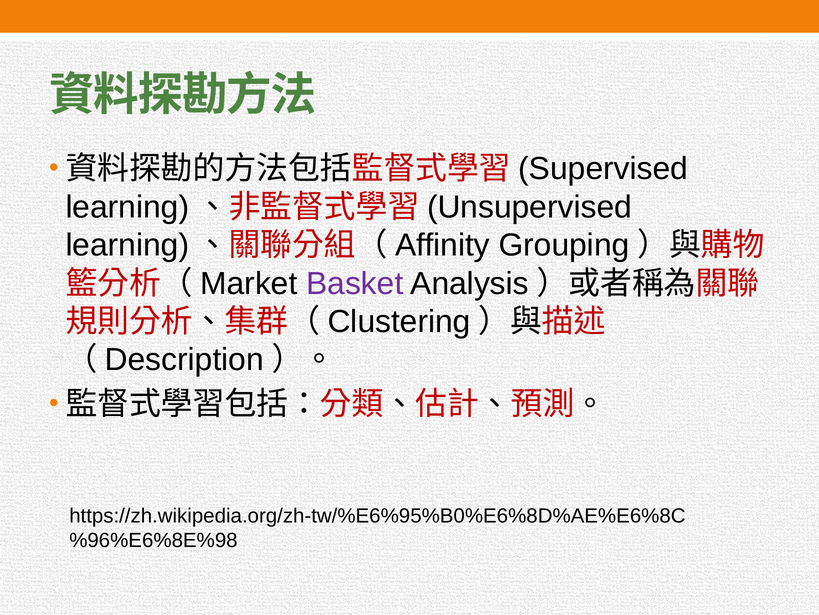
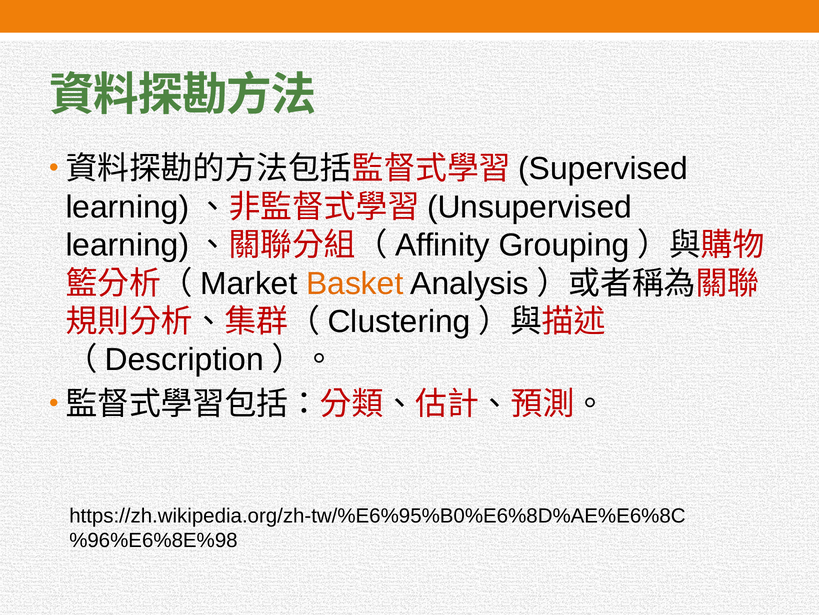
Basket colour: purple -> orange (355, 283)
